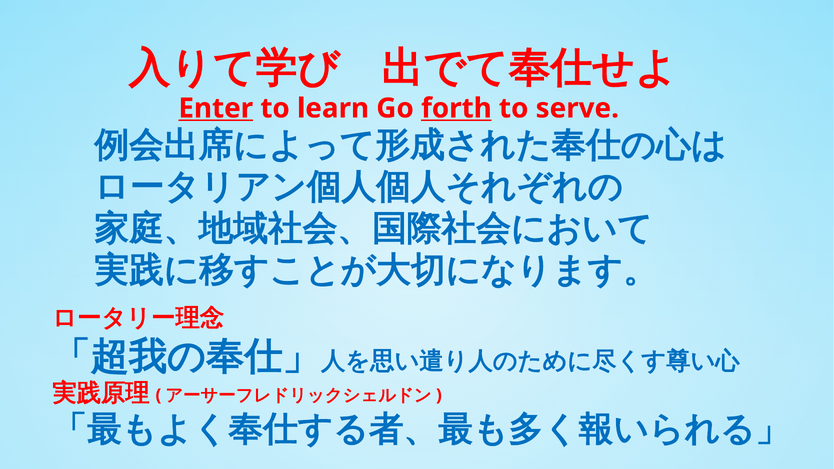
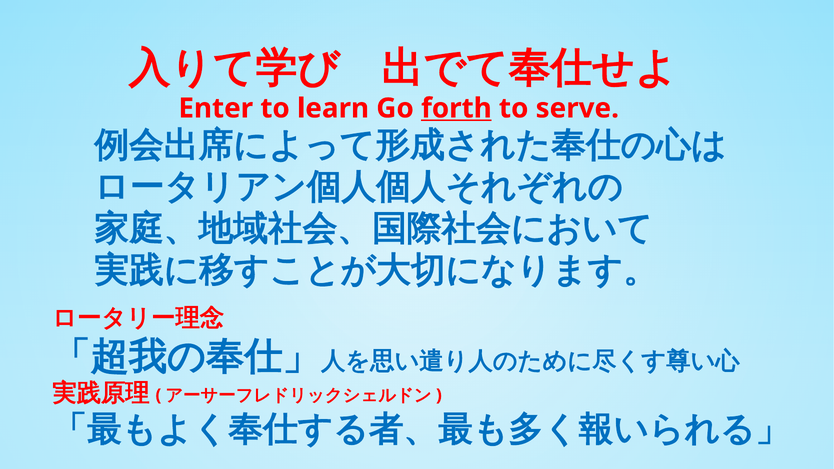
Enter underline: present -> none (216, 108)
